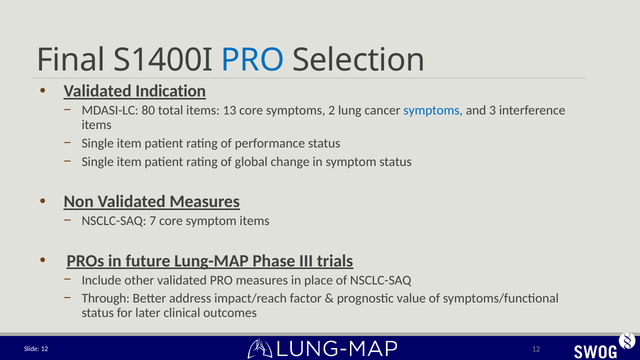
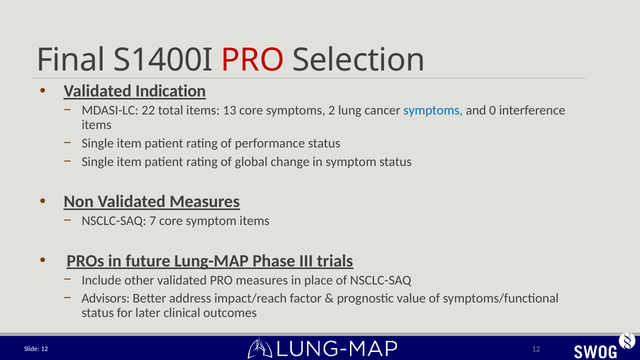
PRO colour: blue -> red (253, 60)
80: 80 -> 22 (148, 110)
3: 3 -> 0 (493, 110)
Through: Through -> Advisors (106, 299)
